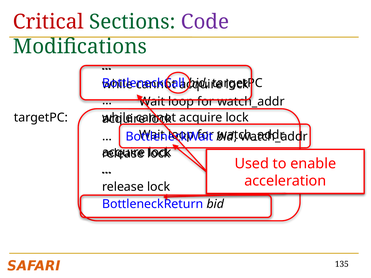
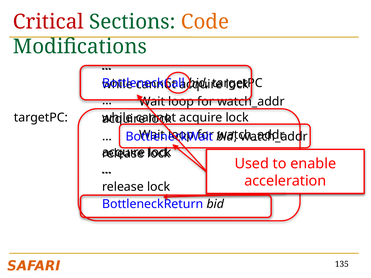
Code colour: purple -> orange (205, 22)
